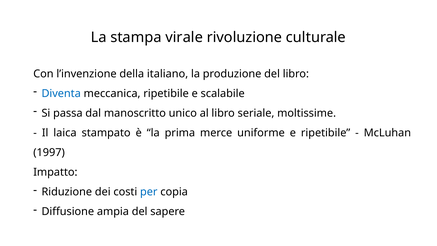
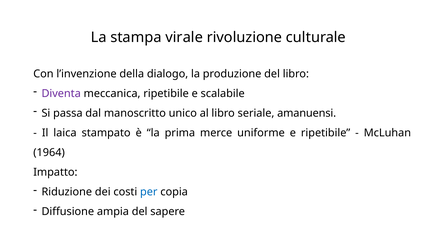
italiano: italiano -> dialogo (168, 74)
Diventa colour: blue -> purple (61, 93)
moltissime: moltissime -> amanuensi (307, 113)
1997: 1997 -> 1964 (49, 152)
